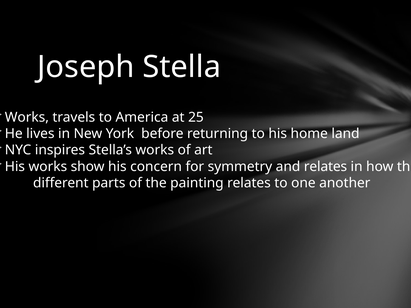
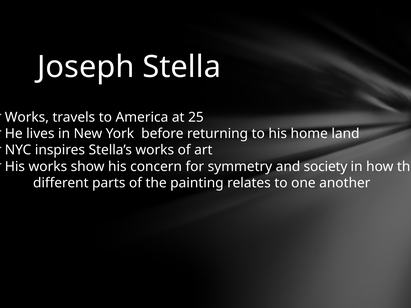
and relates: relates -> society (326, 167)
